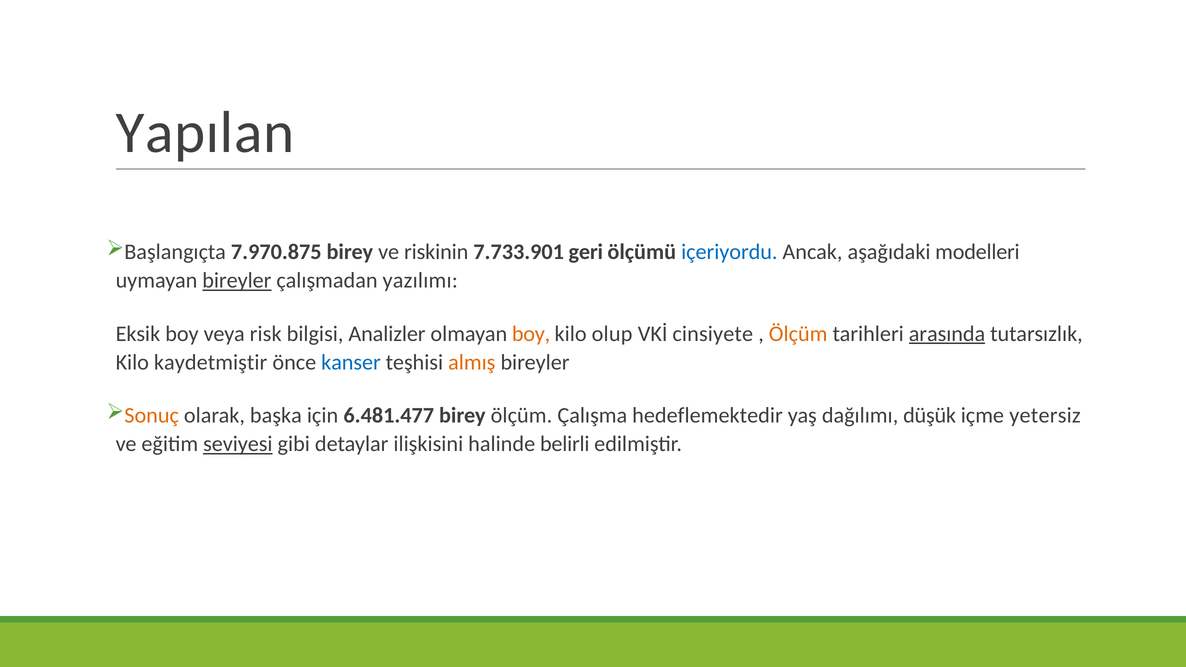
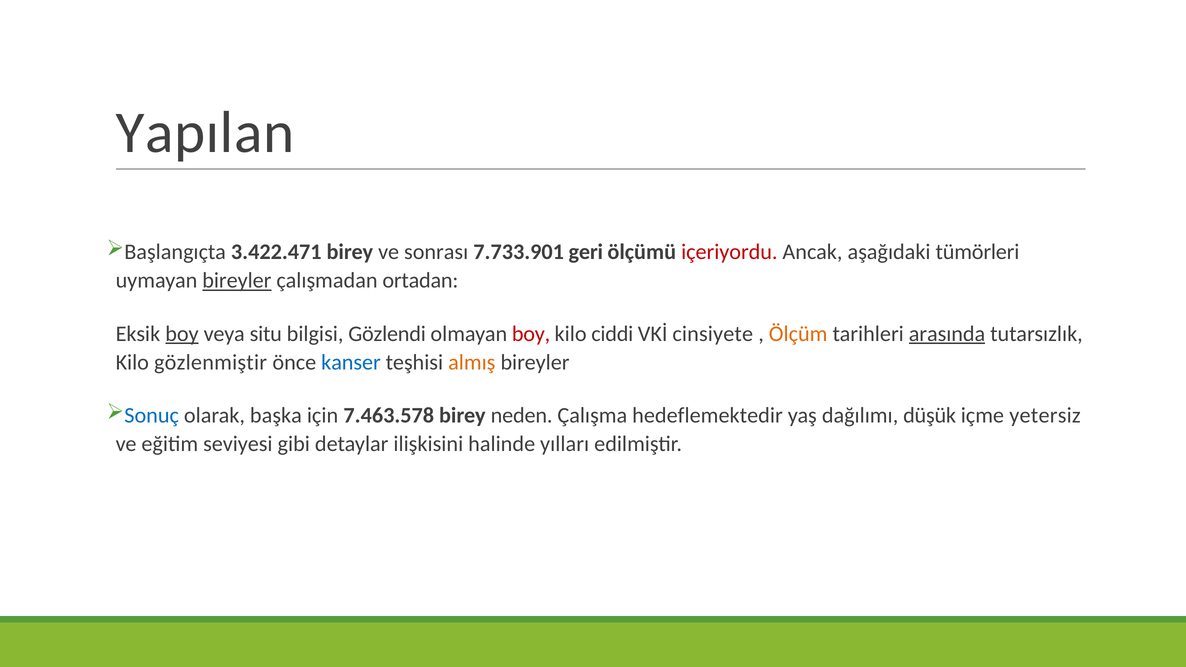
7.970.875: 7.970.875 -> 3.422.471 (276, 252)
riskinin: riskinin -> sonrası (436, 252)
içeriyordu colour: blue -> red (729, 252)
modelleri: modelleri -> tümörleri (977, 252)
yazılımı: yazılımı -> ortadan (420, 281)
boy underline: none -> present (182, 334)
risk: risk -> situ (266, 334)
Analizler: Analizler -> Gözlendi (387, 334)
boy colour: orange -> red (531, 334)
olup: olup -> ciddi (612, 334)
kaydetmiştir: kaydetmiştir -> gözlenmiştir (211, 362)
Sonuç colour: orange -> blue (152, 416)
6.481.477: 6.481.477 -> 7.463.578 (389, 416)
birey ölçüm: ölçüm -> neden (522, 416)
seviyesi underline: present -> none (238, 444)
belirli: belirli -> yılları (565, 444)
